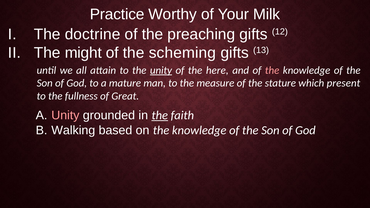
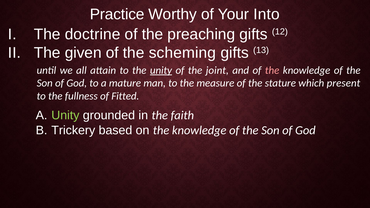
Milk: Milk -> Into (267, 14)
might: might -> given (83, 53)
here: here -> joint (217, 70)
Great: Great -> Fitted (125, 96)
Unity colour: pink -> light green (65, 115)
the underline: present -> none (160, 115)
Walking: Walking -> Trickery (73, 130)
